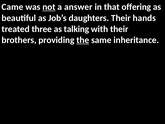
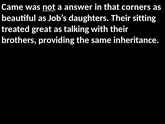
offering: offering -> corners (136, 7)
hands: hands -> sitting (144, 18)
three: three -> great (42, 29)
the underline: present -> none (83, 40)
